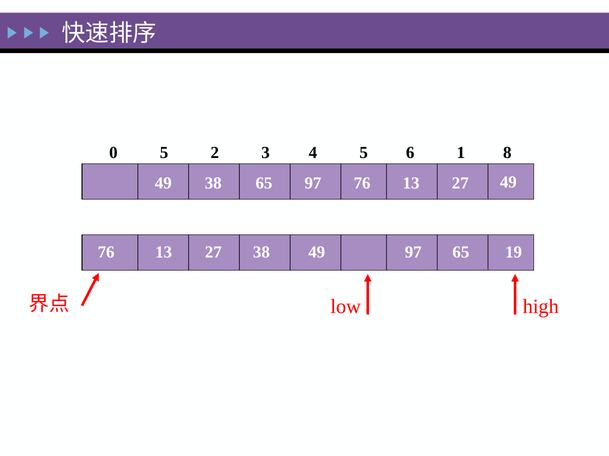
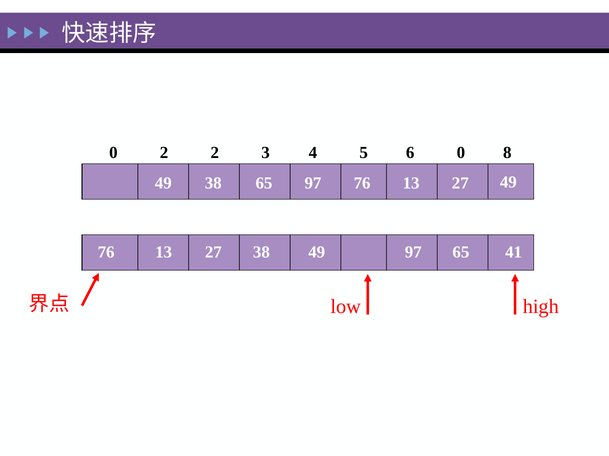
0 5: 5 -> 2 (164, 153)
6 1: 1 -> 0 (461, 153)
19: 19 -> 41 (514, 253)
